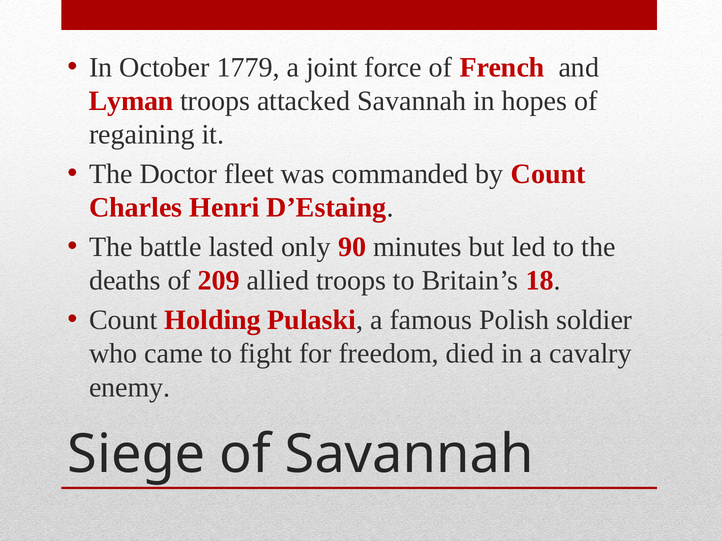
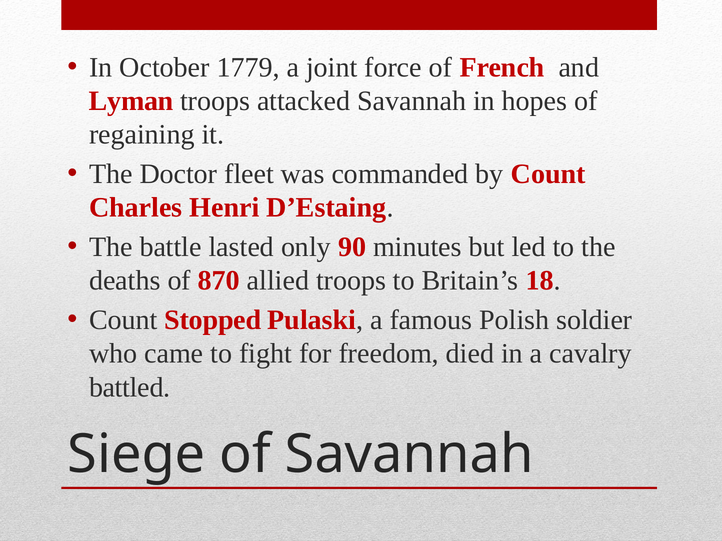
209: 209 -> 870 (219, 281)
Holding: Holding -> Stopped (213, 320)
enemy: enemy -> battled (130, 388)
